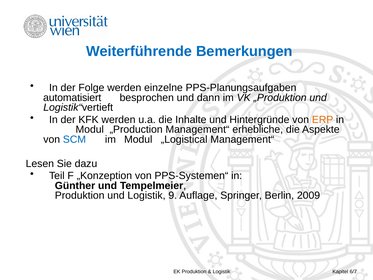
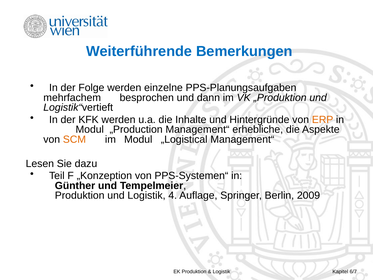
automatisiert: automatisiert -> mehrfachem (72, 97)
SCM colour: blue -> orange (74, 139)
9: 9 -> 4 (173, 195)
